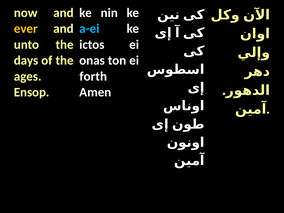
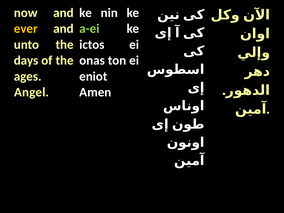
a-ei colour: light blue -> light green (89, 29)
forth: forth -> eniot (93, 76)
Ensop: Ensop -> Angel (32, 92)
